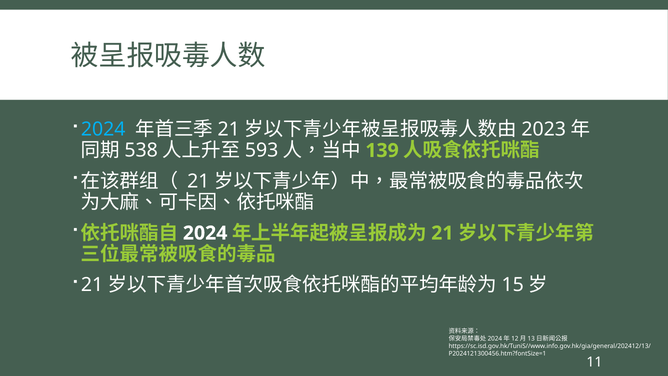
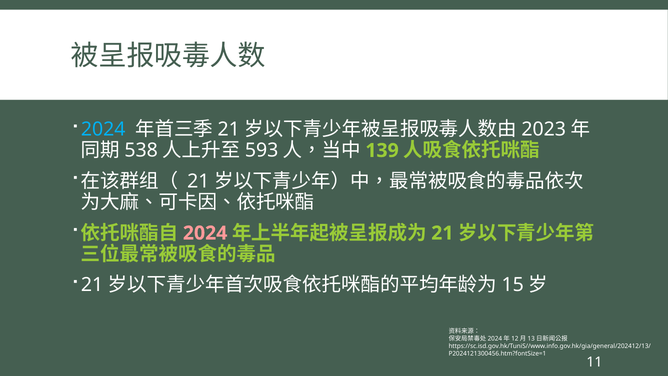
2024 colour: white -> pink (205, 233)
